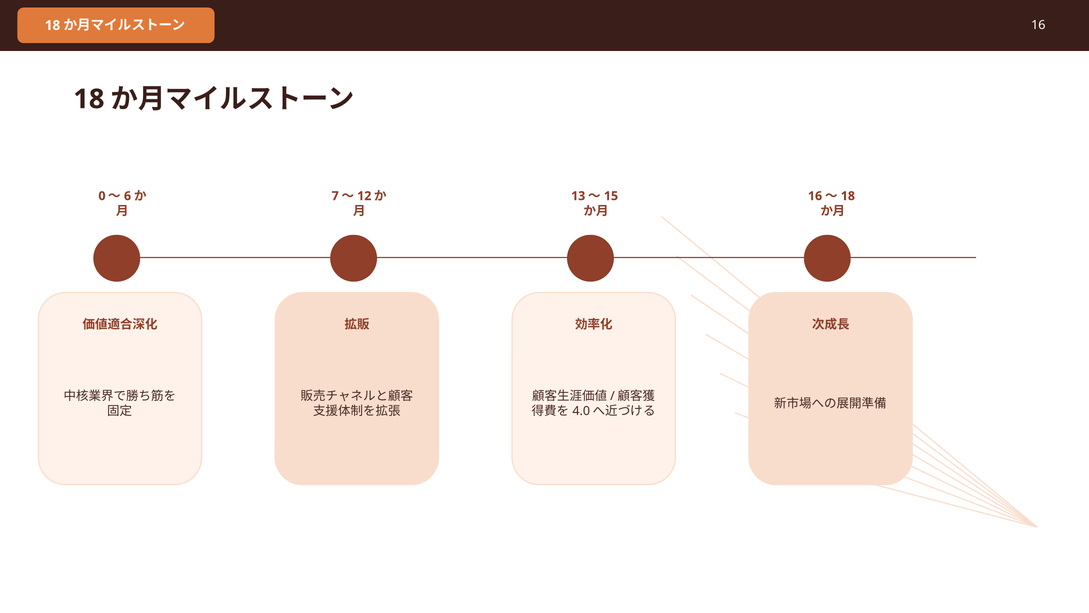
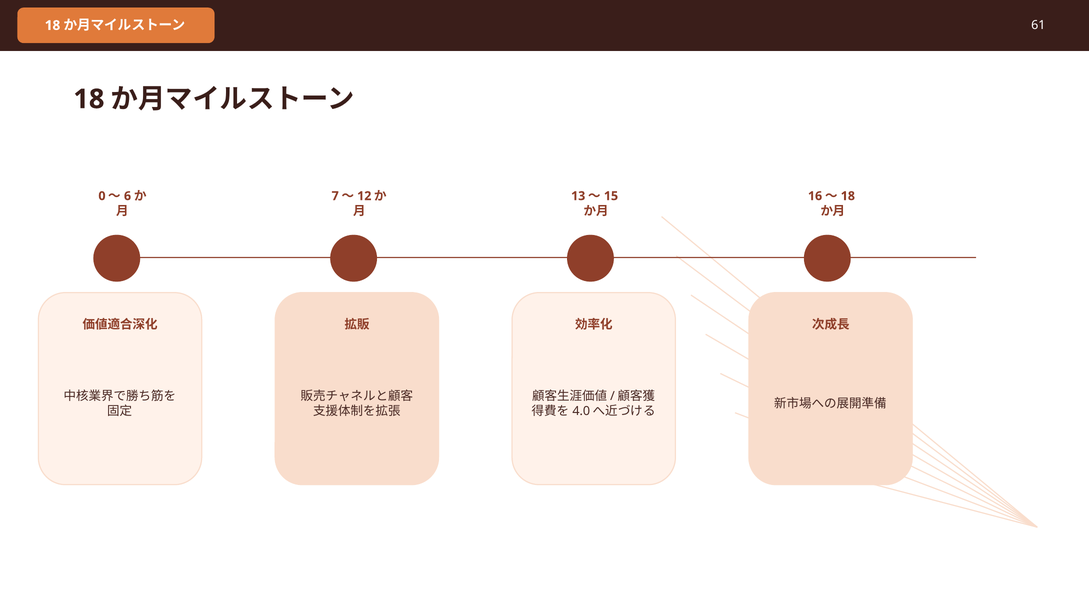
16: 16 -> 61 (1038, 25)
